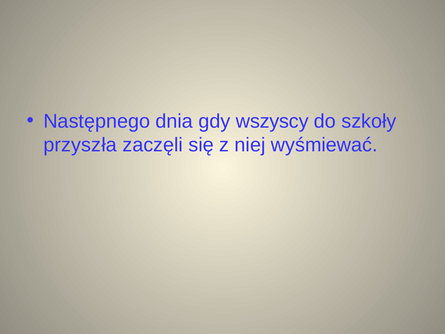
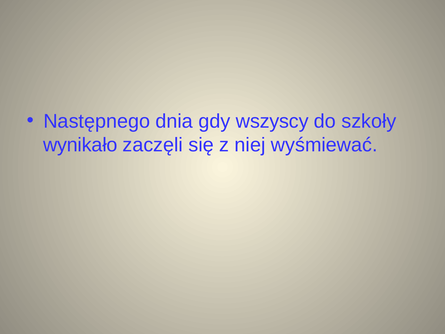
przyszła: przyszła -> wynikało (80, 145)
